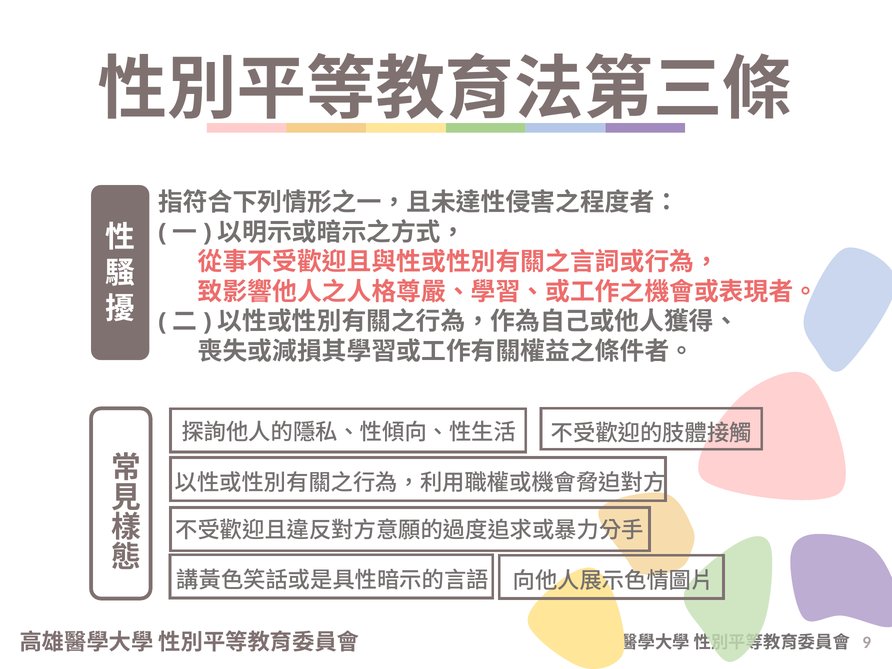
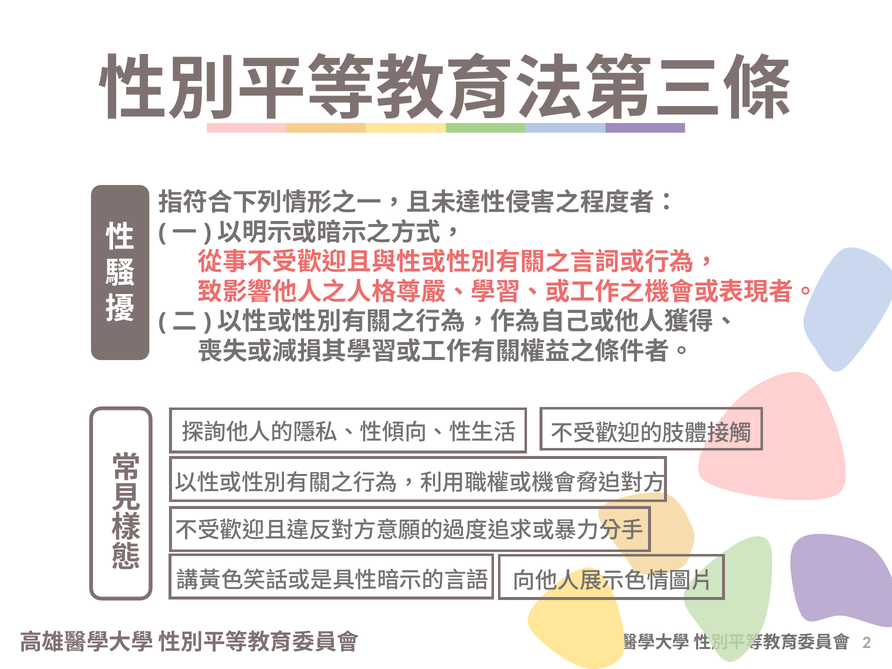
9: 9 -> 2 (867, 643)
